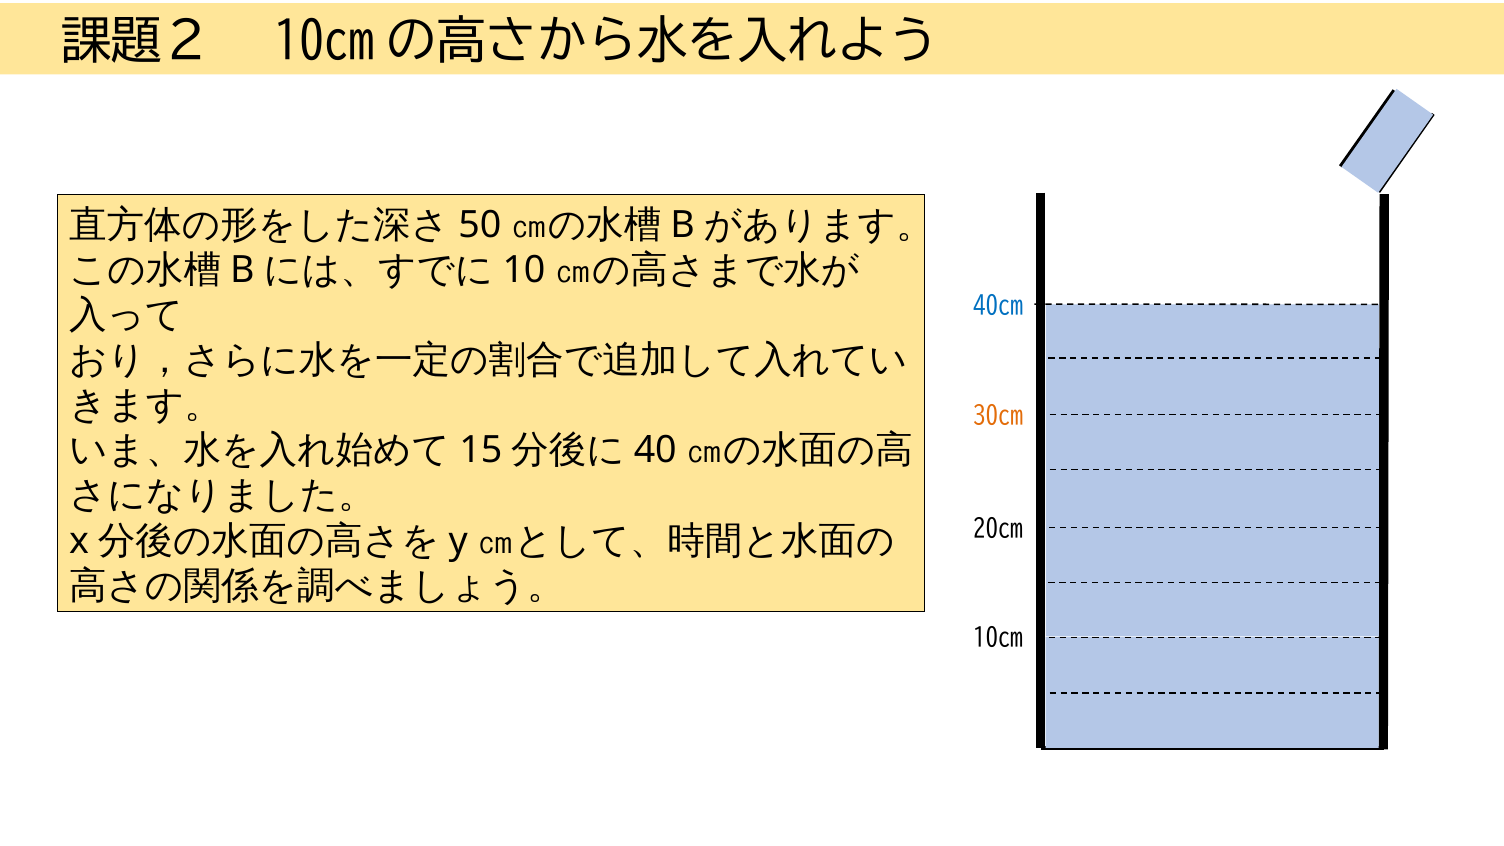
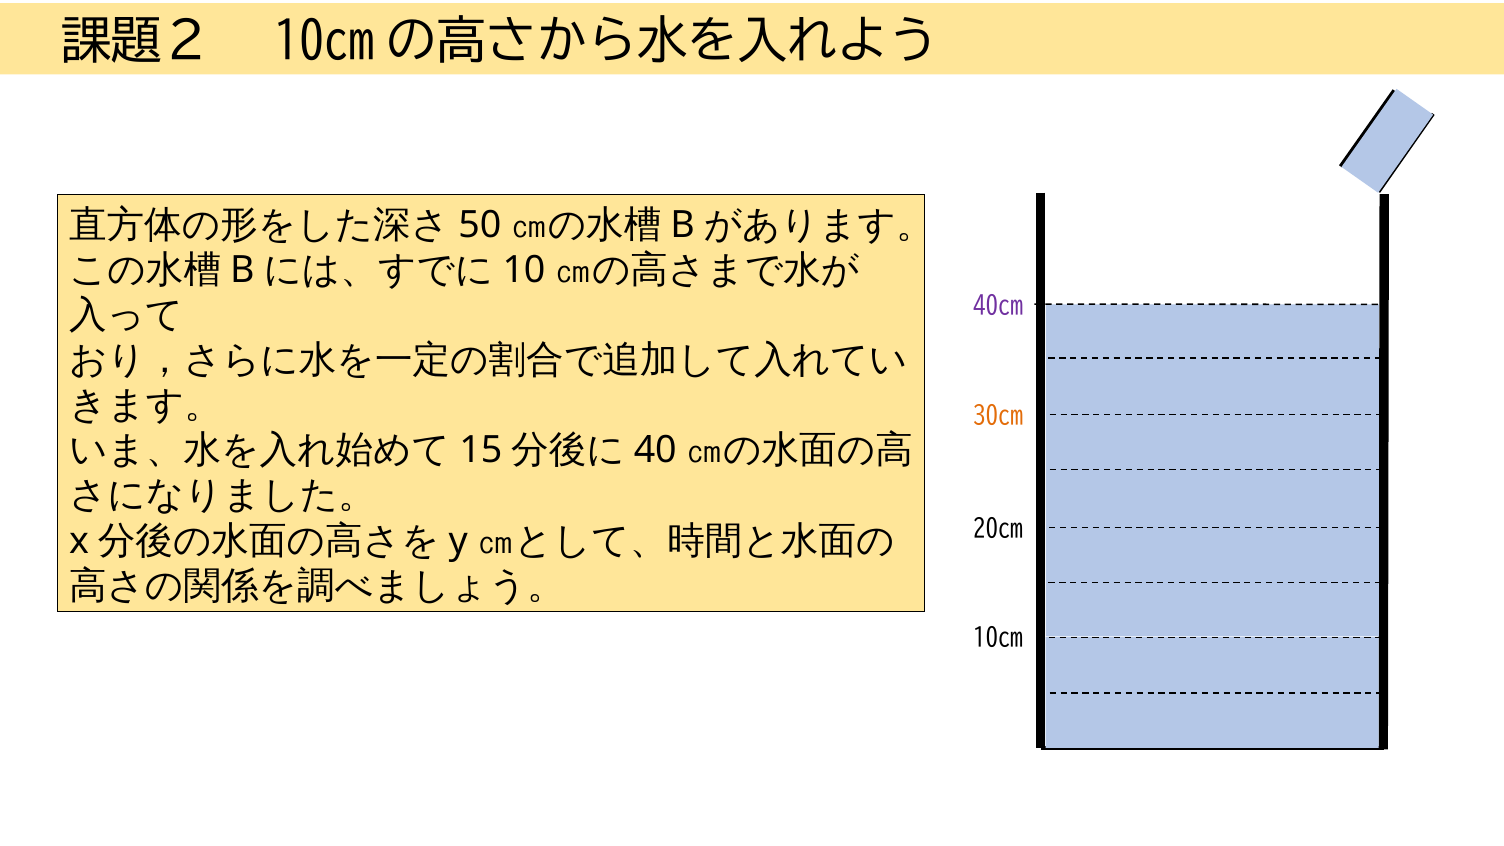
40cm colour: blue -> purple (998, 306)
